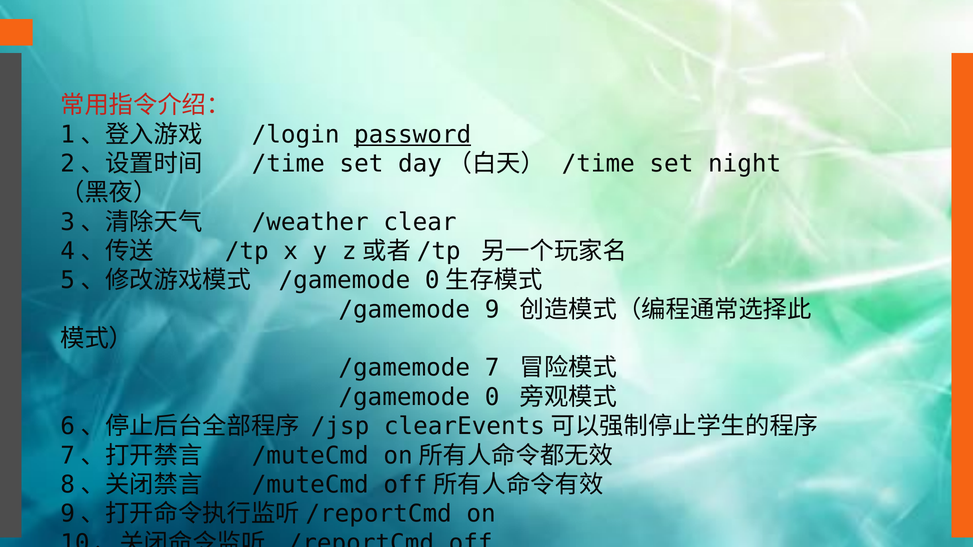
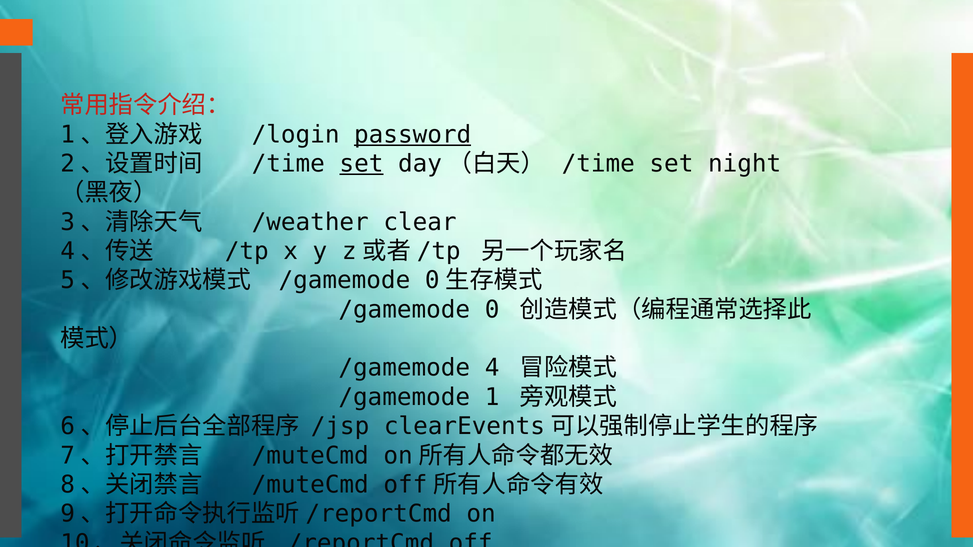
set underline: none -> present (361, 164)
9: 9 -> 0 (492, 310)
7: 7 -> 4 (492, 368)
0: 0 -> 1 (492, 397)
